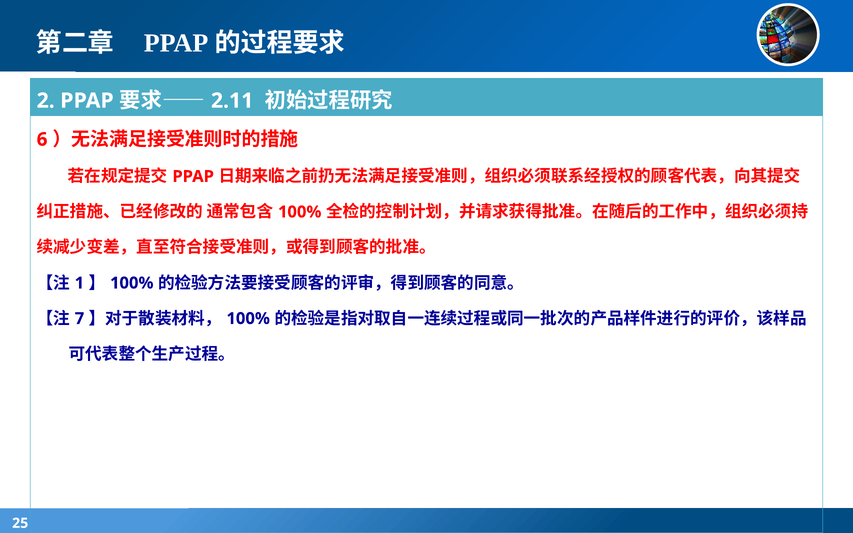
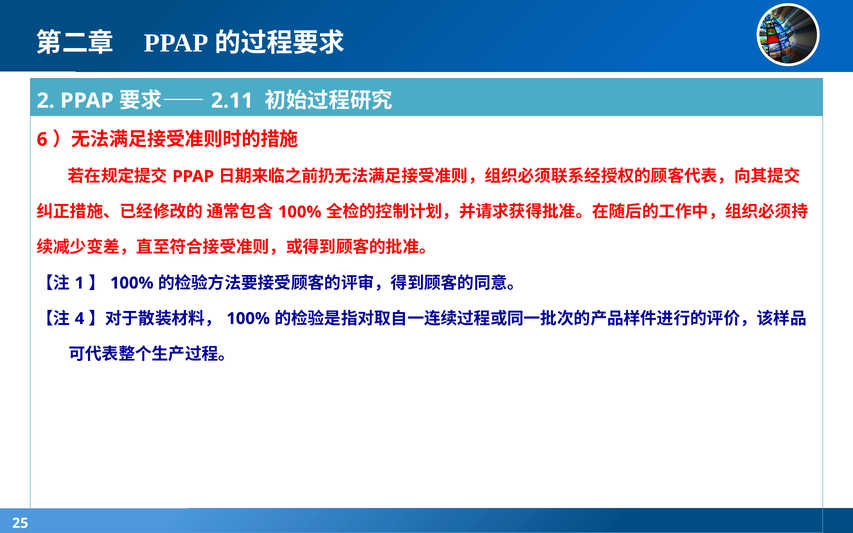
7: 7 -> 4 (79, 319)
